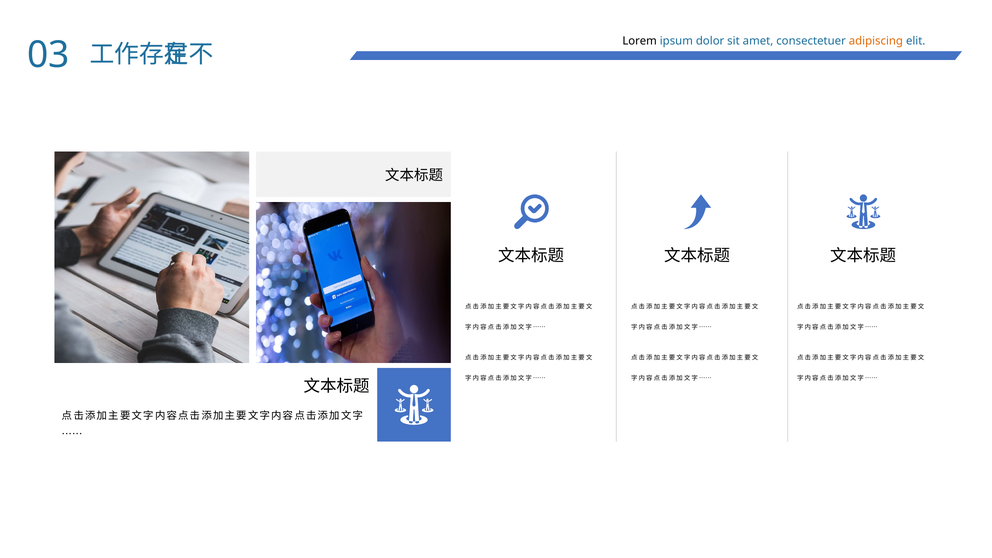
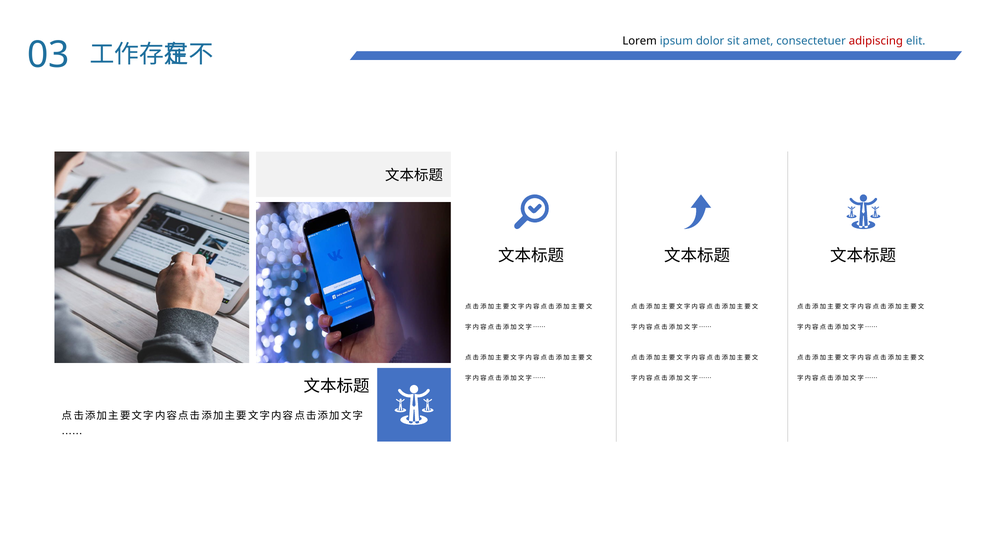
adipiscing colour: orange -> red (876, 41)
